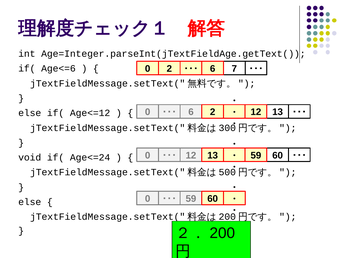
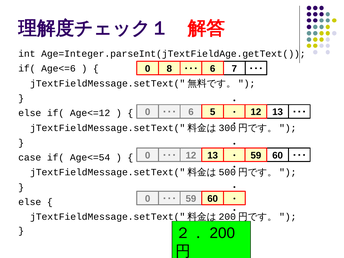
0 2: 2 -> 8 (169, 69)
6 2: 2 -> 5 (213, 112)
void: void -> case (30, 157)
Age<=24: Age<=24 -> Age<=54 (90, 157)
